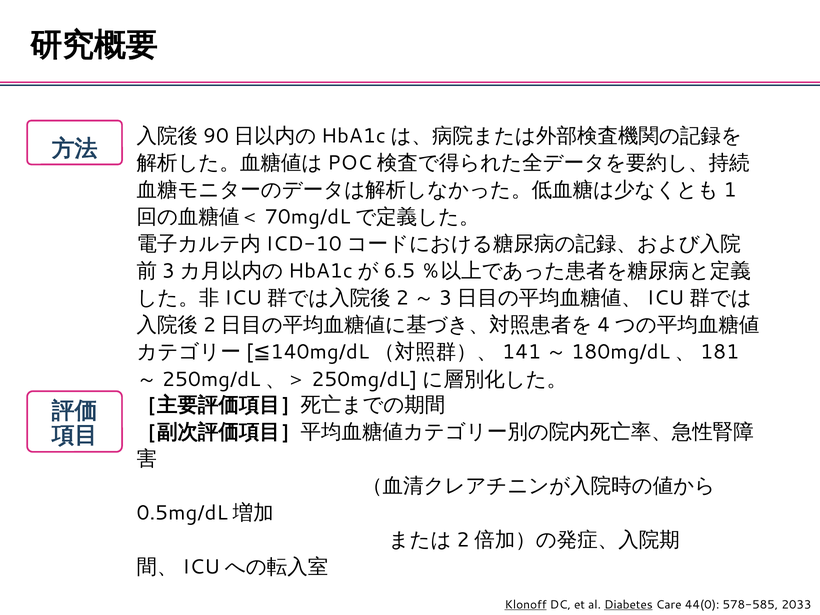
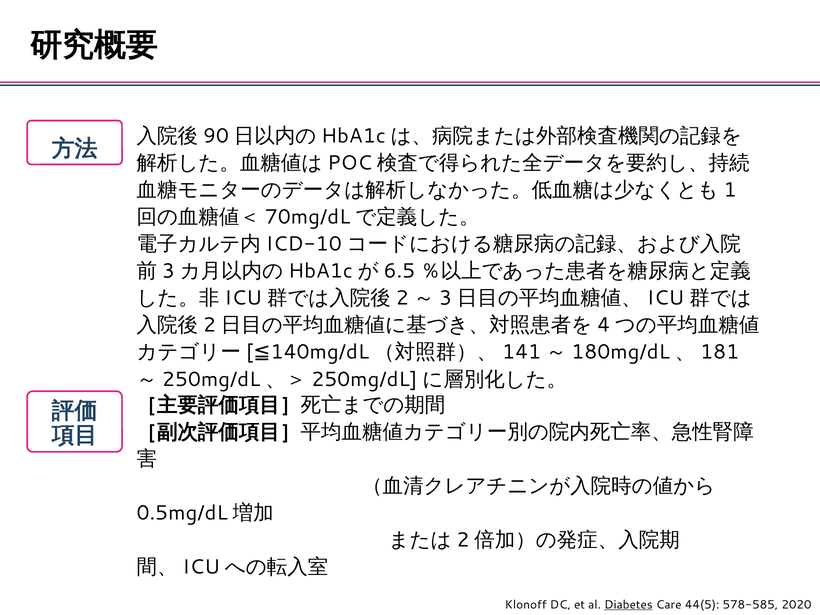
Klonoff underline: present -> none (526, 605)
44(0: 44(0 -> 44(5 (702, 605)
2033: 2033 -> 2020 (796, 605)
